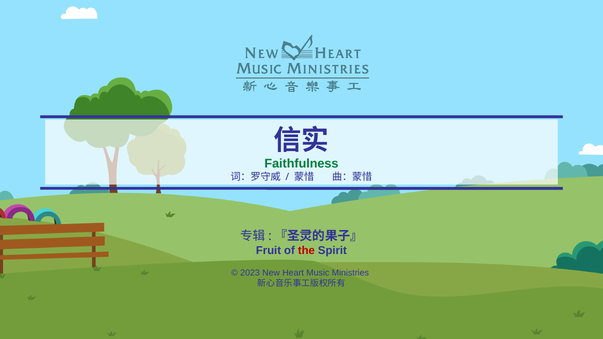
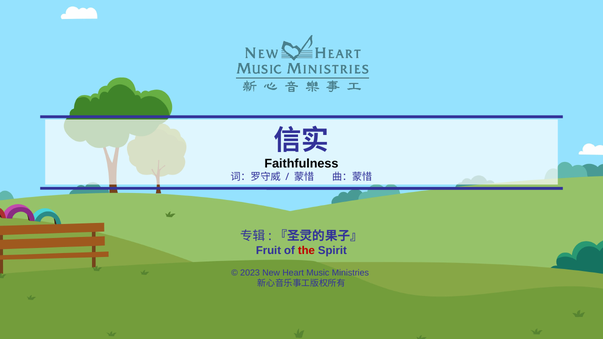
Faithfulness colour: green -> black (301, 164)
